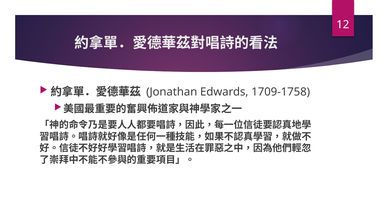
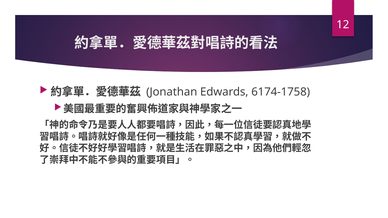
1709-1758: 1709-1758 -> 6174-1758 (281, 92)
